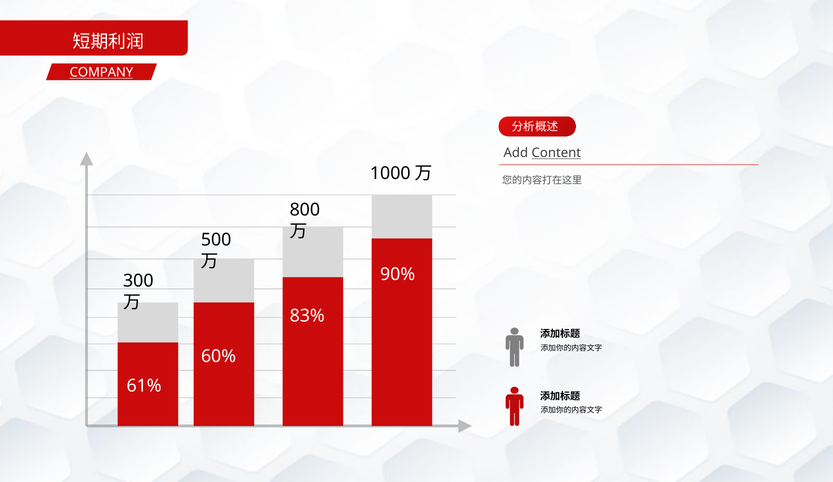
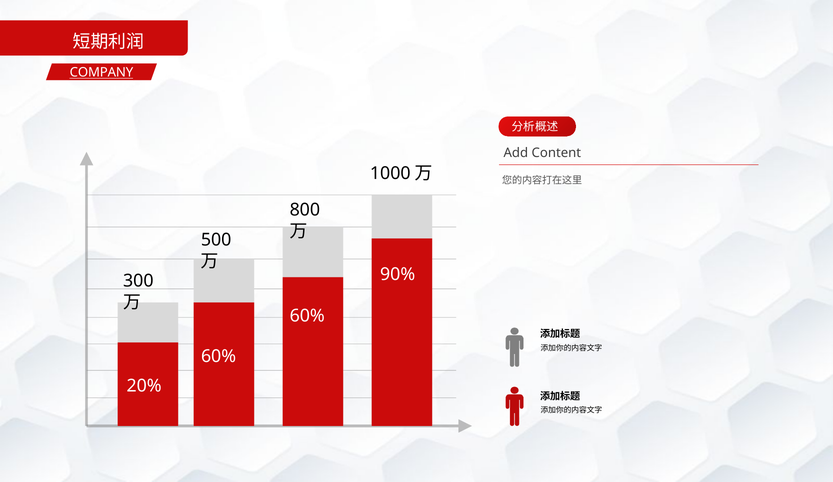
Content underline: present -> none (556, 153)
83%: 83% -> 60% (307, 316)
61%: 61% -> 20% (144, 386)
